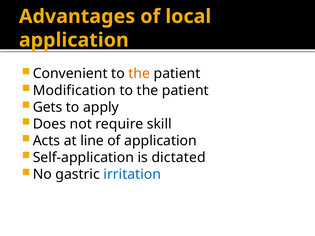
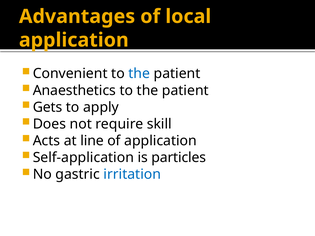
the colour: orange -> blue (139, 74)
Modification: Modification -> Anaesthetics (74, 90)
dictated: dictated -> particles (179, 158)
